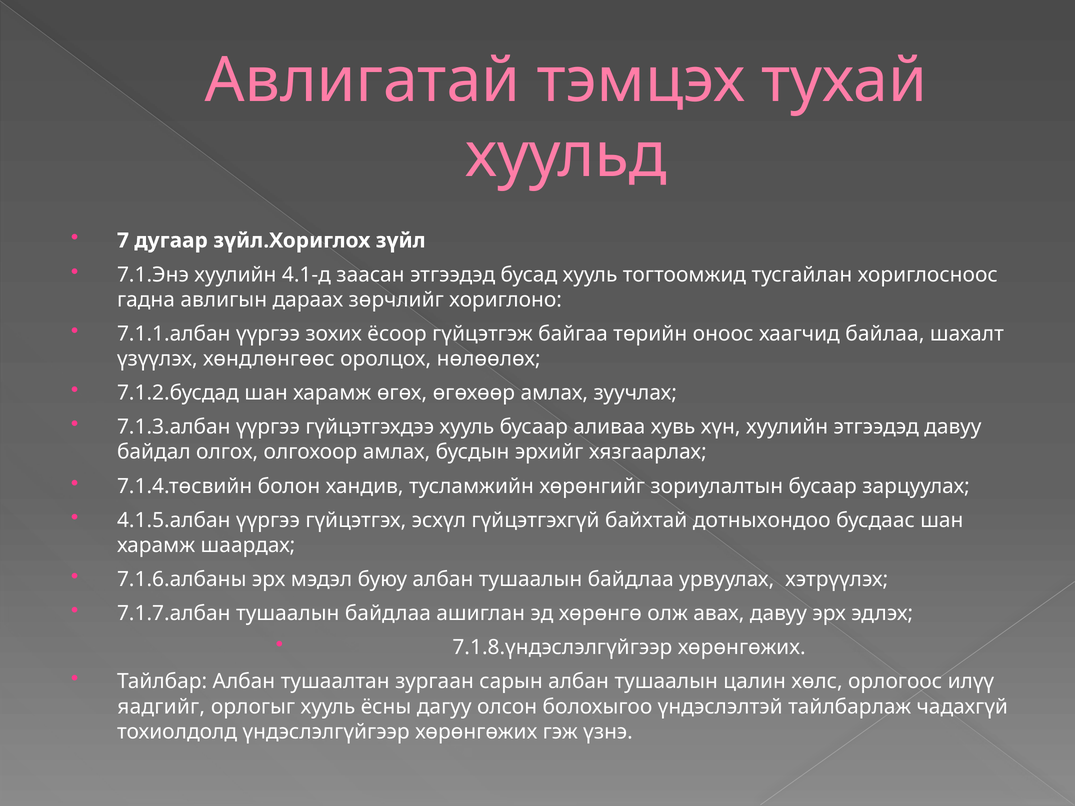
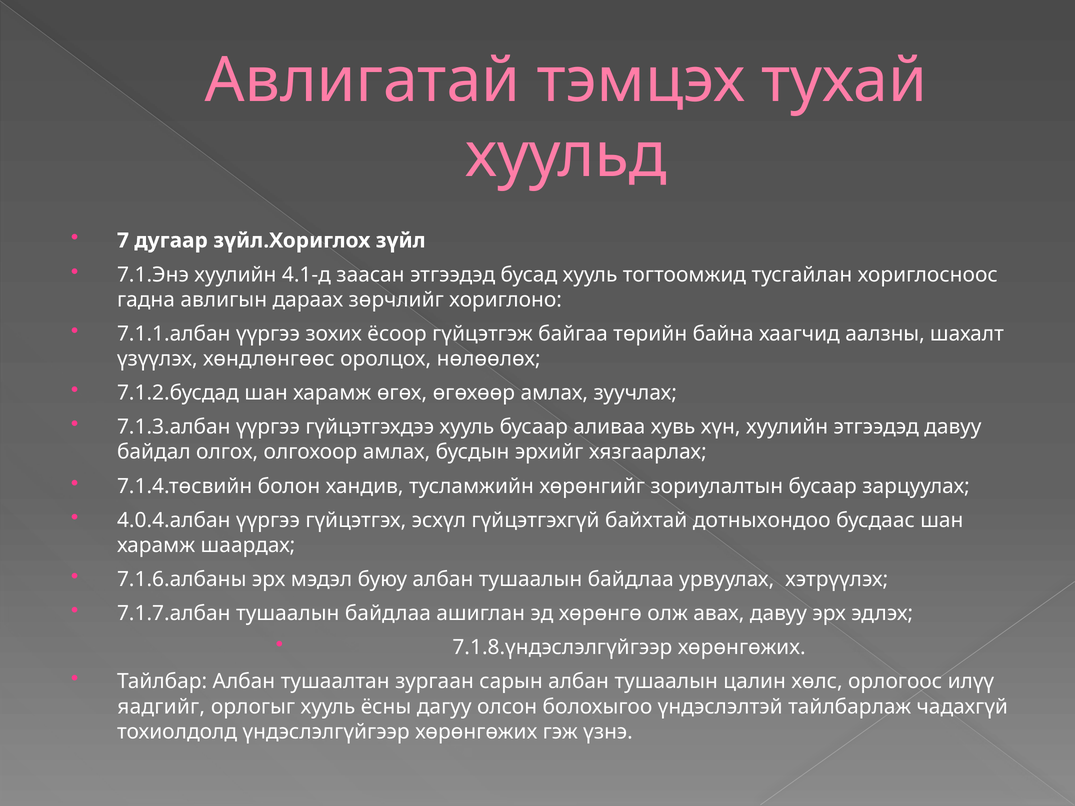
оноос: оноос -> байна (723, 334)
байлаа: байлаа -> аалзны (885, 334)
4.1.5.албан: 4.1.5.албан -> 4.0.4.албан (174, 520)
